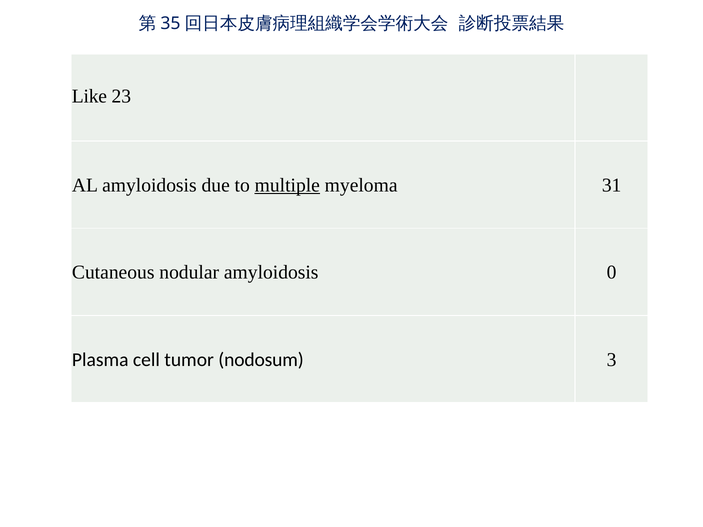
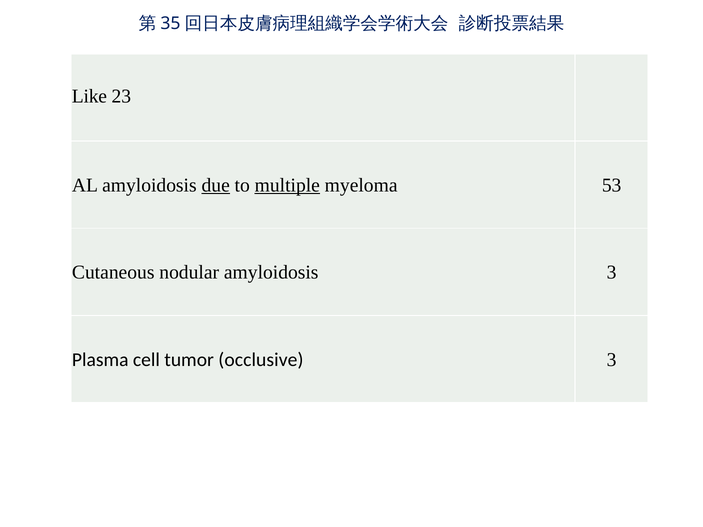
due underline: none -> present (216, 185)
31: 31 -> 53 (612, 185)
amyloidosis 0: 0 -> 3 (612, 273)
nodosum: nodosum -> occlusive (261, 360)
